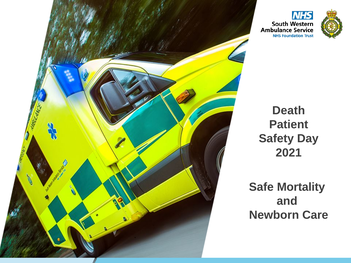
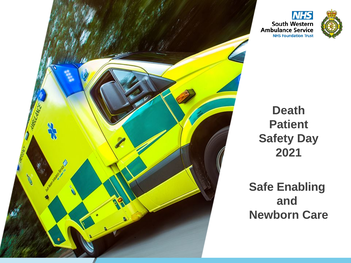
Mortality: Mortality -> Enabling (301, 187)
